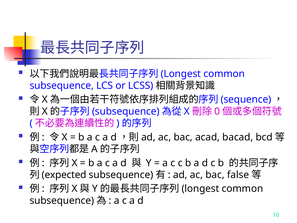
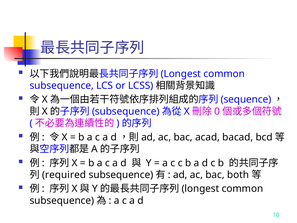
expected: expected -> required (64, 175)
false: false -> both (238, 175)
